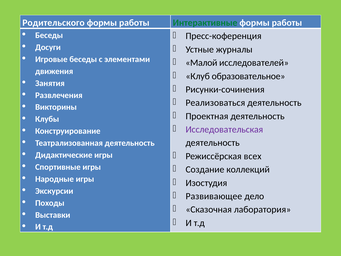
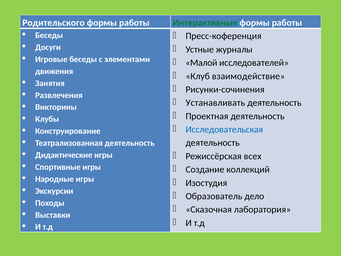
образовательное: образовательное -> взаимодействие (248, 76)
Реализоваться: Реализоваться -> Устанавливать (215, 103)
Исследовательская colour: purple -> blue (224, 129)
Развивающее: Развивающее -> Образователь (214, 196)
